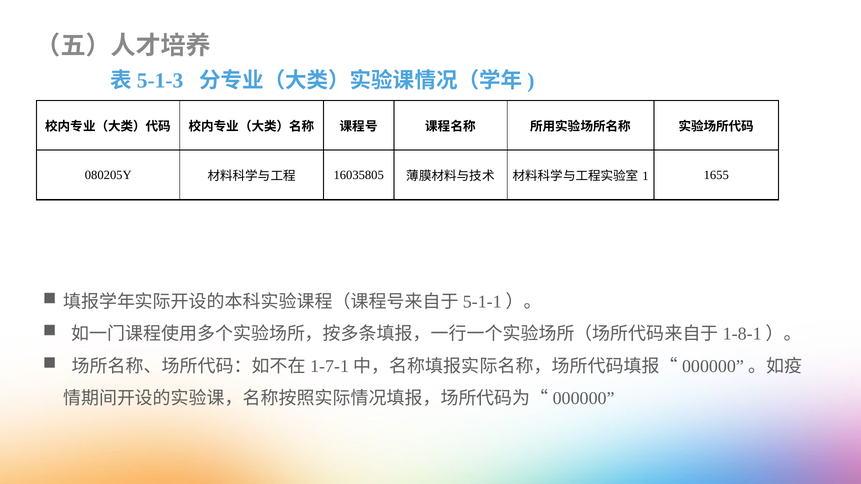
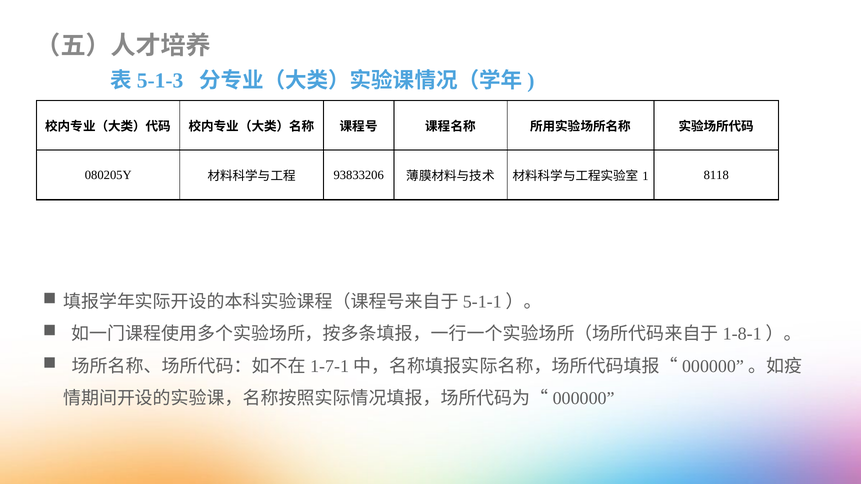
16035805: 16035805 -> 93833206 (359, 175)
1655: 1655 -> 8118 (716, 175)
